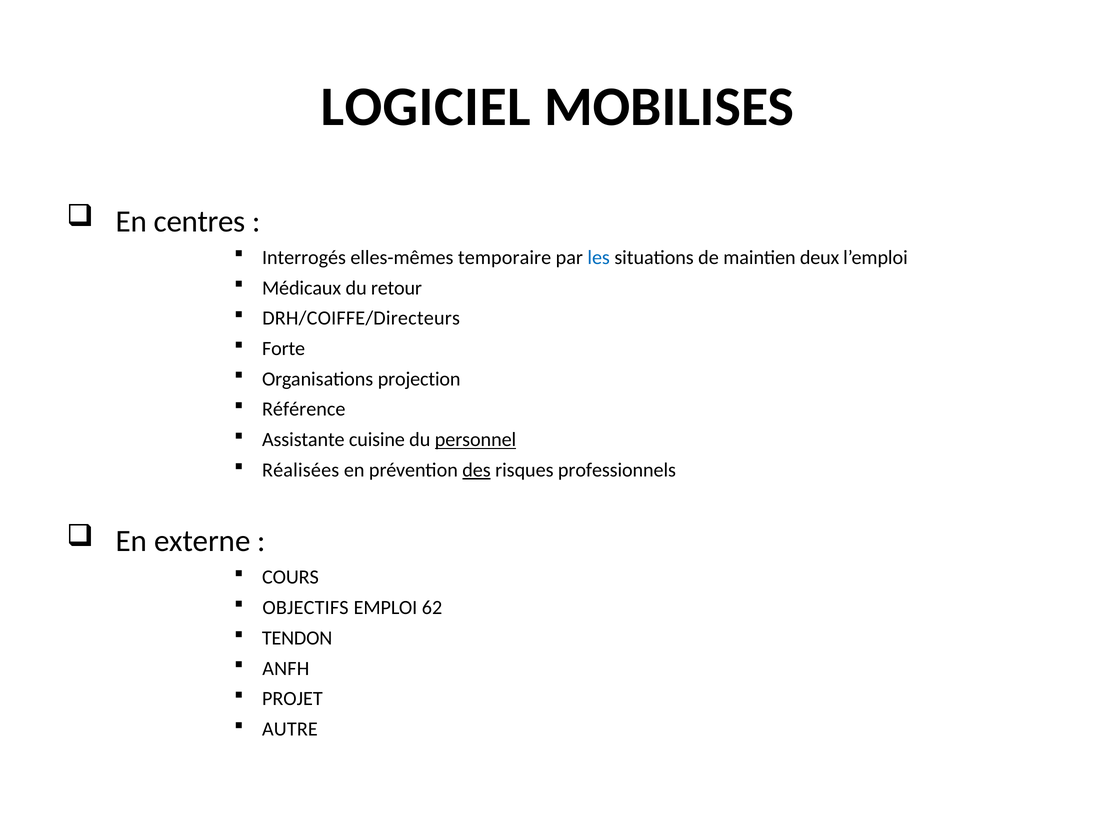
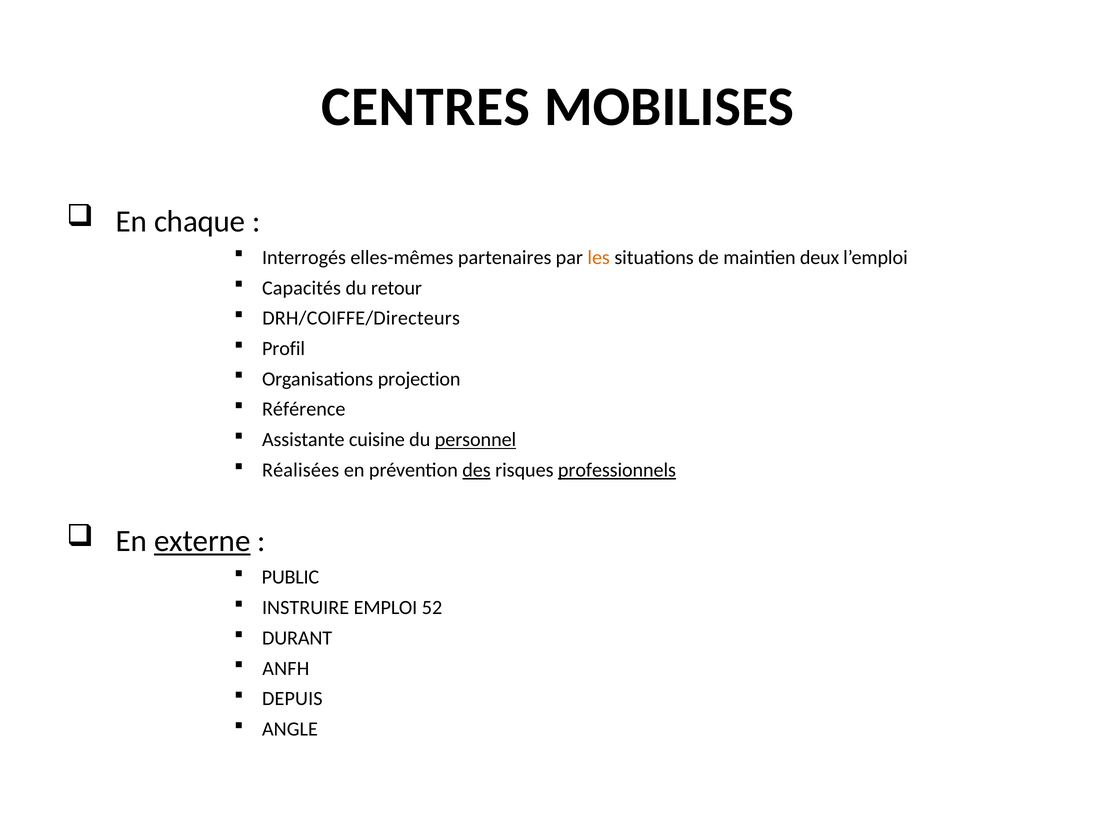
LOGICIEL: LOGICIEL -> CENTRES (426, 107)
centres: centres -> chaque (200, 221)
temporaire: temporaire -> partenaires (505, 258)
les colour: blue -> orange (599, 258)
Médicaux: Médicaux -> Capacités (301, 288)
Forte: Forte -> Profil (284, 349)
professionnels underline: none -> present (617, 470)
externe underline: none -> present (202, 541)
COURS: COURS -> PUBLIC (290, 577)
OBJECTIFS: OBJECTIFS -> INSTRUIRE (306, 608)
62: 62 -> 52 (432, 608)
TENDON: TENDON -> DURANT (297, 638)
PROJET: PROJET -> DEPUIS (292, 699)
AUTRE: AUTRE -> ANGLE (290, 729)
